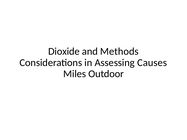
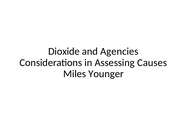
Methods: Methods -> Agencies (119, 51)
Outdoor: Outdoor -> Younger (106, 74)
